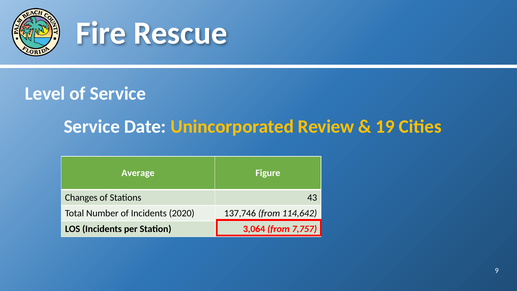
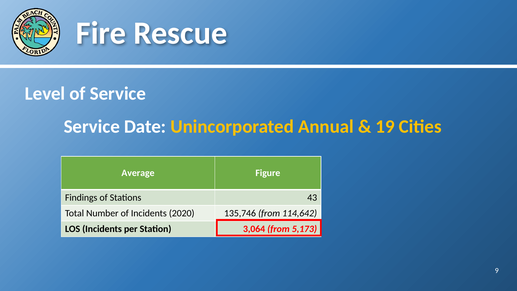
Review: Review -> Annual (326, 126)
Changes: Changes -> Findings (81, 197)
137,746: 137,746 -> 135,746 (240, 213)
7,757: 7,757 -> 5,173 (304, 229)
